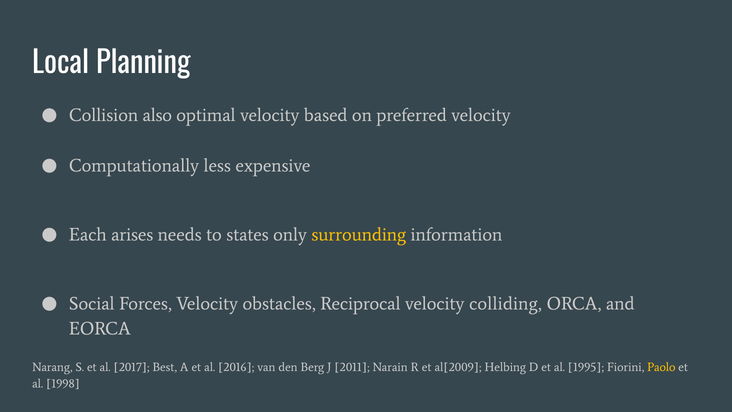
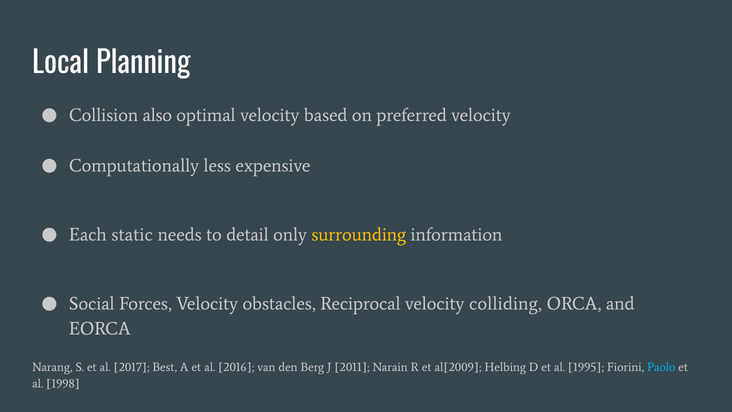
arises: arises -> static (132, 235)
states: states -> detail (247, 235)
Paolo colour: yellow -> light blue (661, 367)
